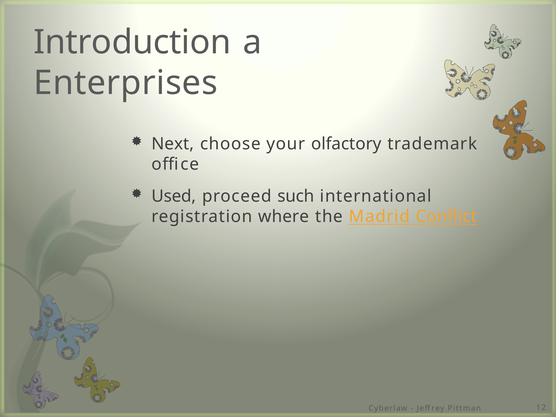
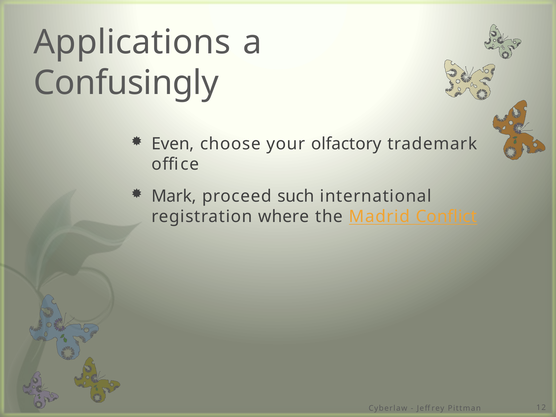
Introduction: Introduction -> Applications (132, 42)
Enterprises: Enterprises -> Confusingly (126, 83)
Next: Next -> Even (173, 144)
Used: Used -> Mark (174, 196)
